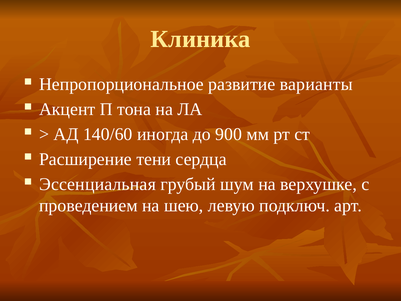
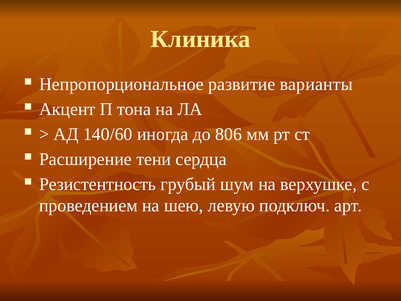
900: 900 -> 806 (229, 134)
Эссенциальная: Эссенциальная -> Резистентность (98, 184)
